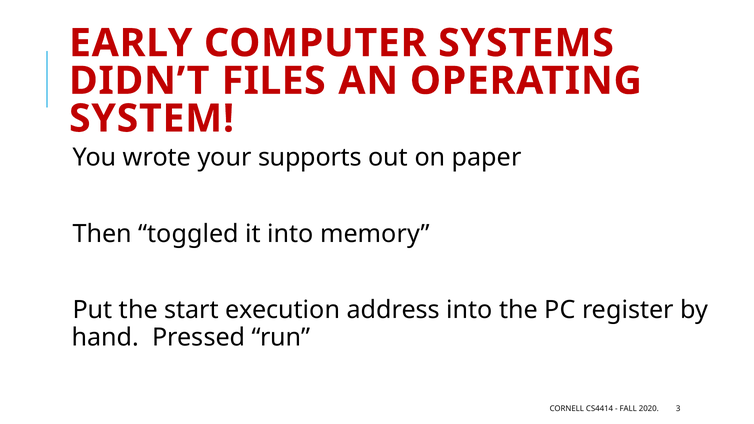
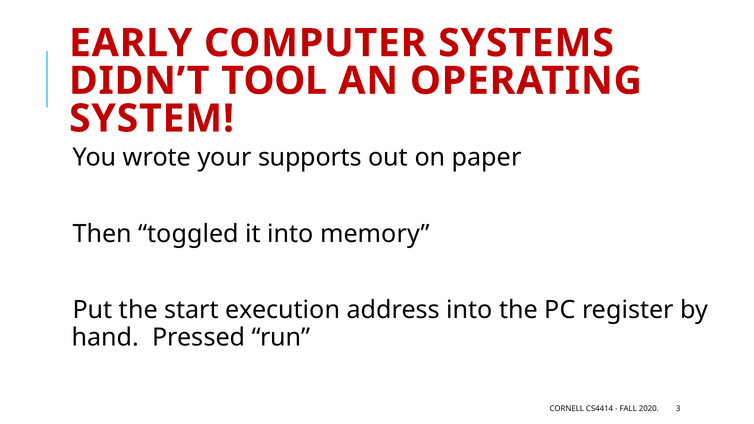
FILES: FILES -> TOOL (274, 81)
